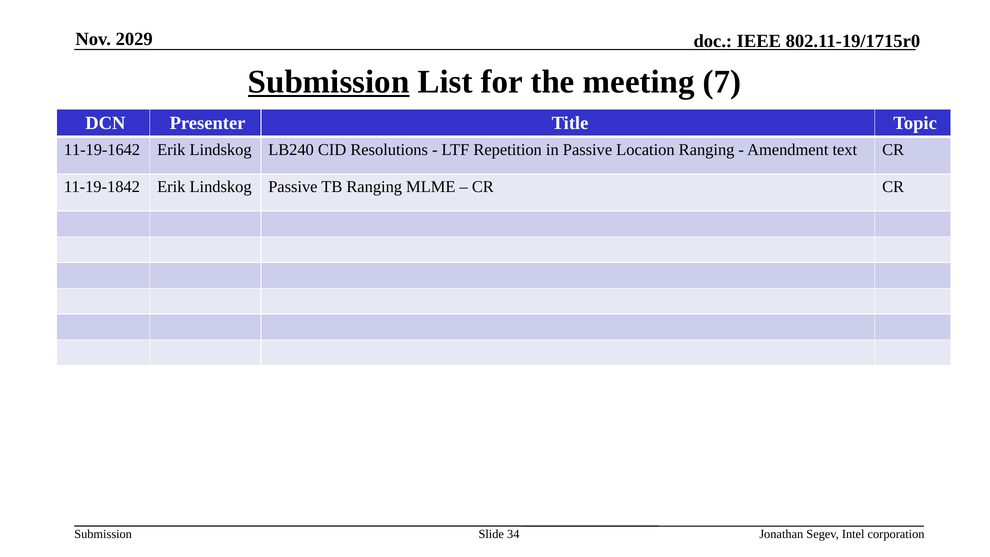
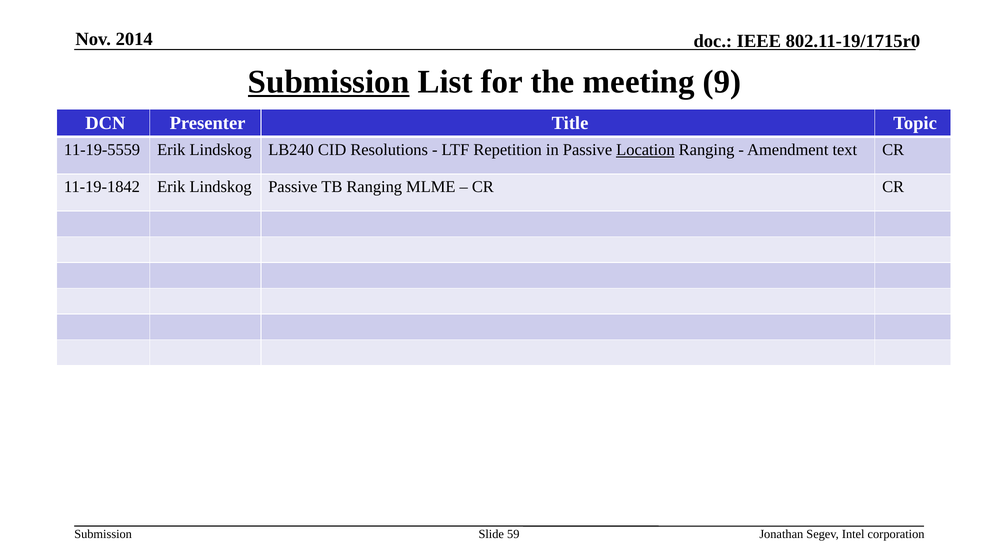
2029: 2029 -> 2014 (134, 39)
7: 7 -> 9 (722, 82)
11-19-1642: 11-19-1642 -> 11-19-5559 (102, 150)
Location underline: none -> present (645, 150)
34: 34 -> 59 (513, 534)
